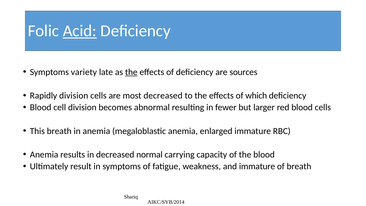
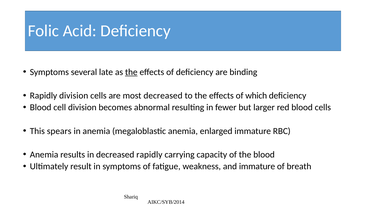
Acid underline: present -> none (80, 31)
variety: variety -> several (84, 72)
sources: sources -> binding (243, 72)
This breath: breath -> spears (59, 131)
decreased normal: normal -> rapidly (149, 154)
